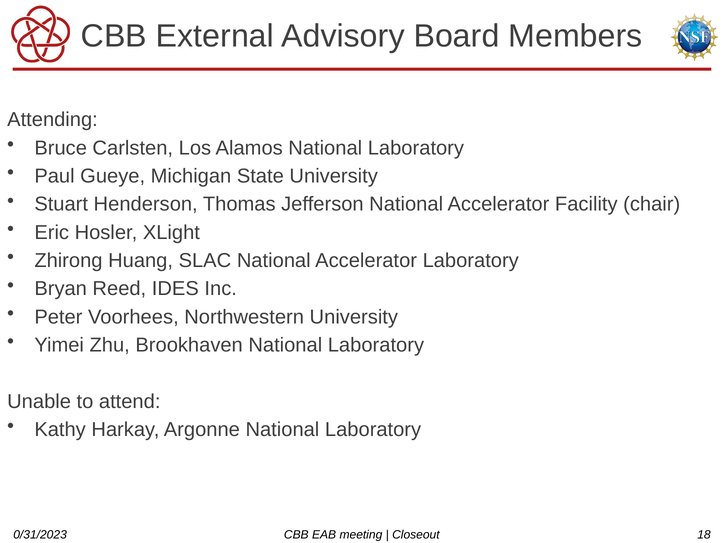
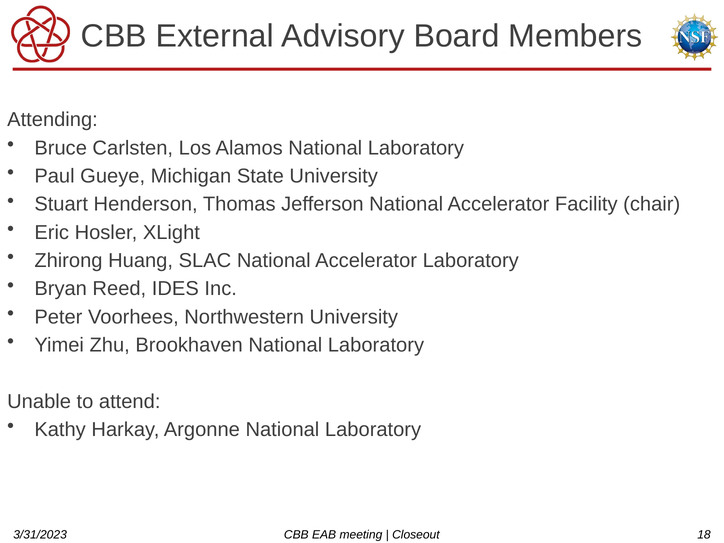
0/31/2023: 0/31/2023 -> 3/31/2023 (40, 535)
